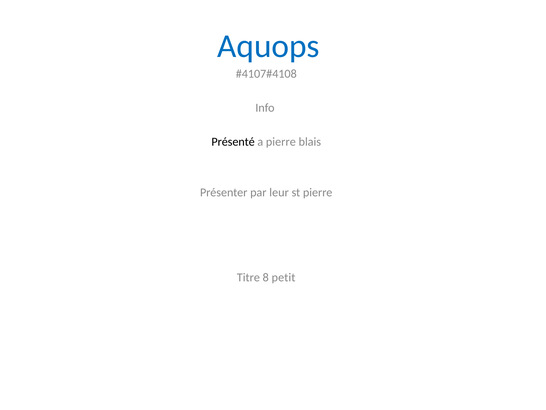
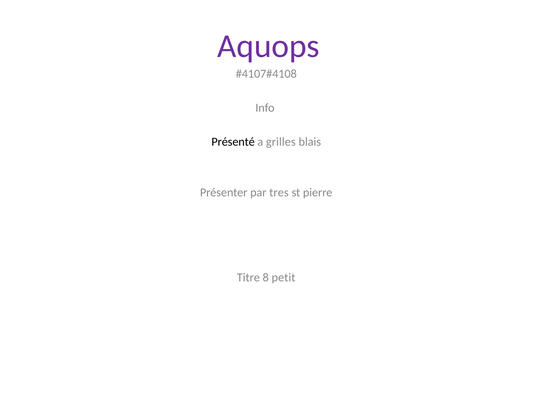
Aquops colour: blue -> purple (269, 46)
a pierre: pierre -> grilles (281, 142)
leur: leur -> tres (279, 192)
